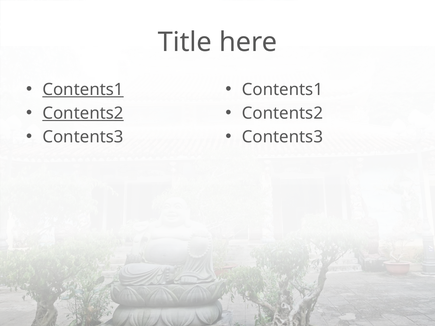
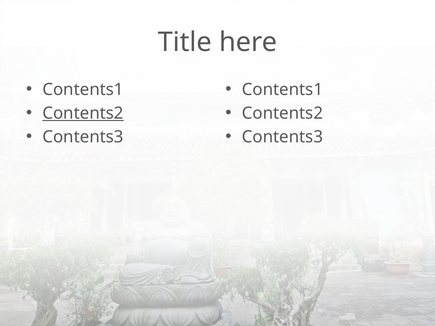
Contents1 underline: present -> none (83, 90)
